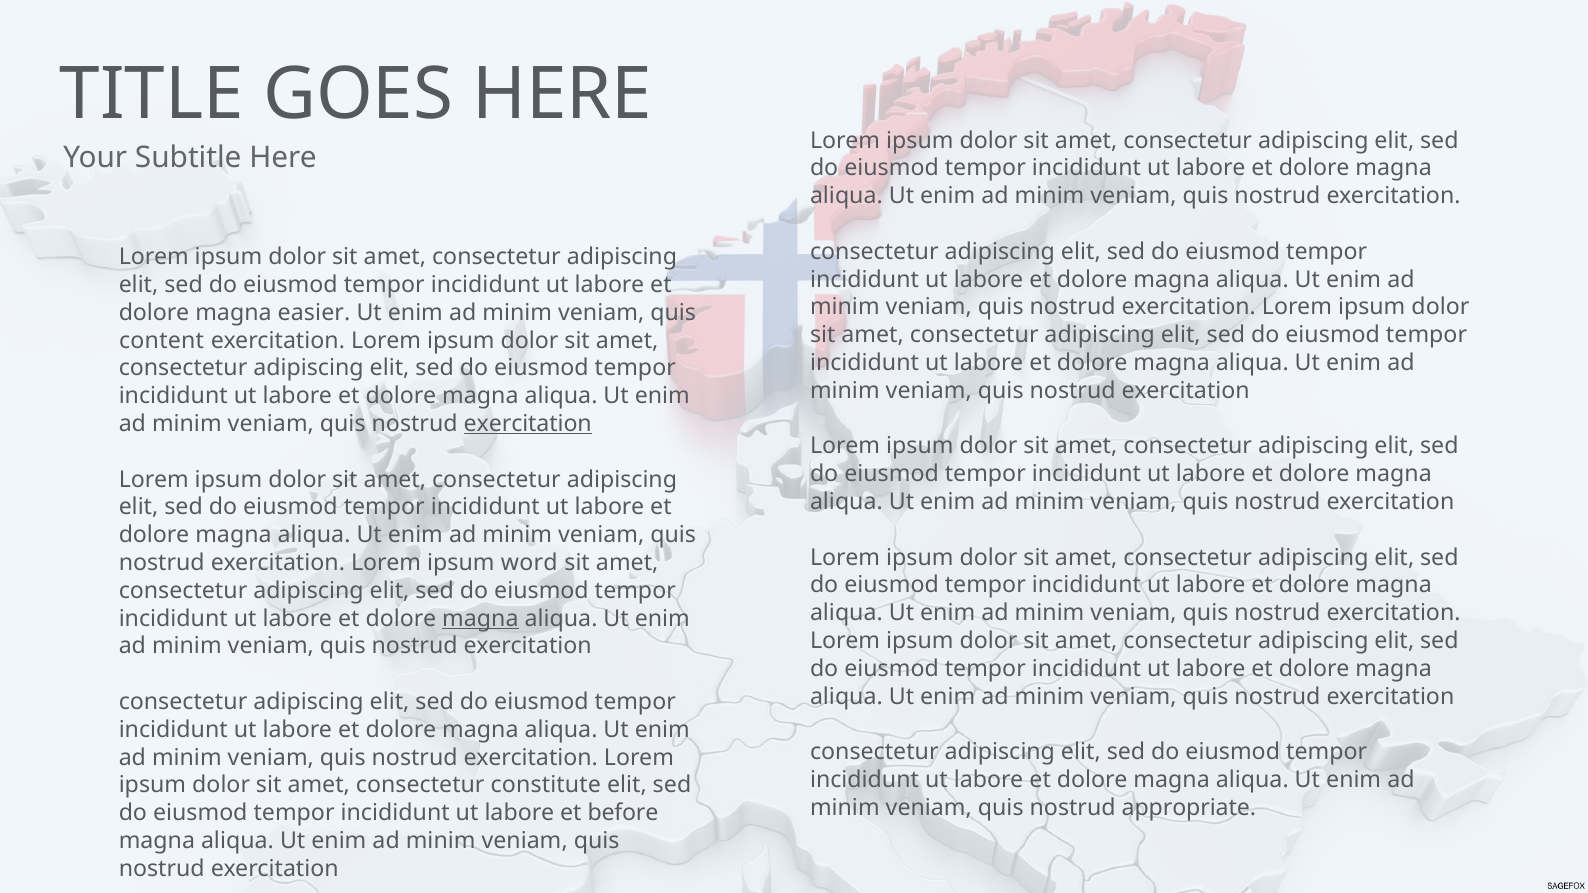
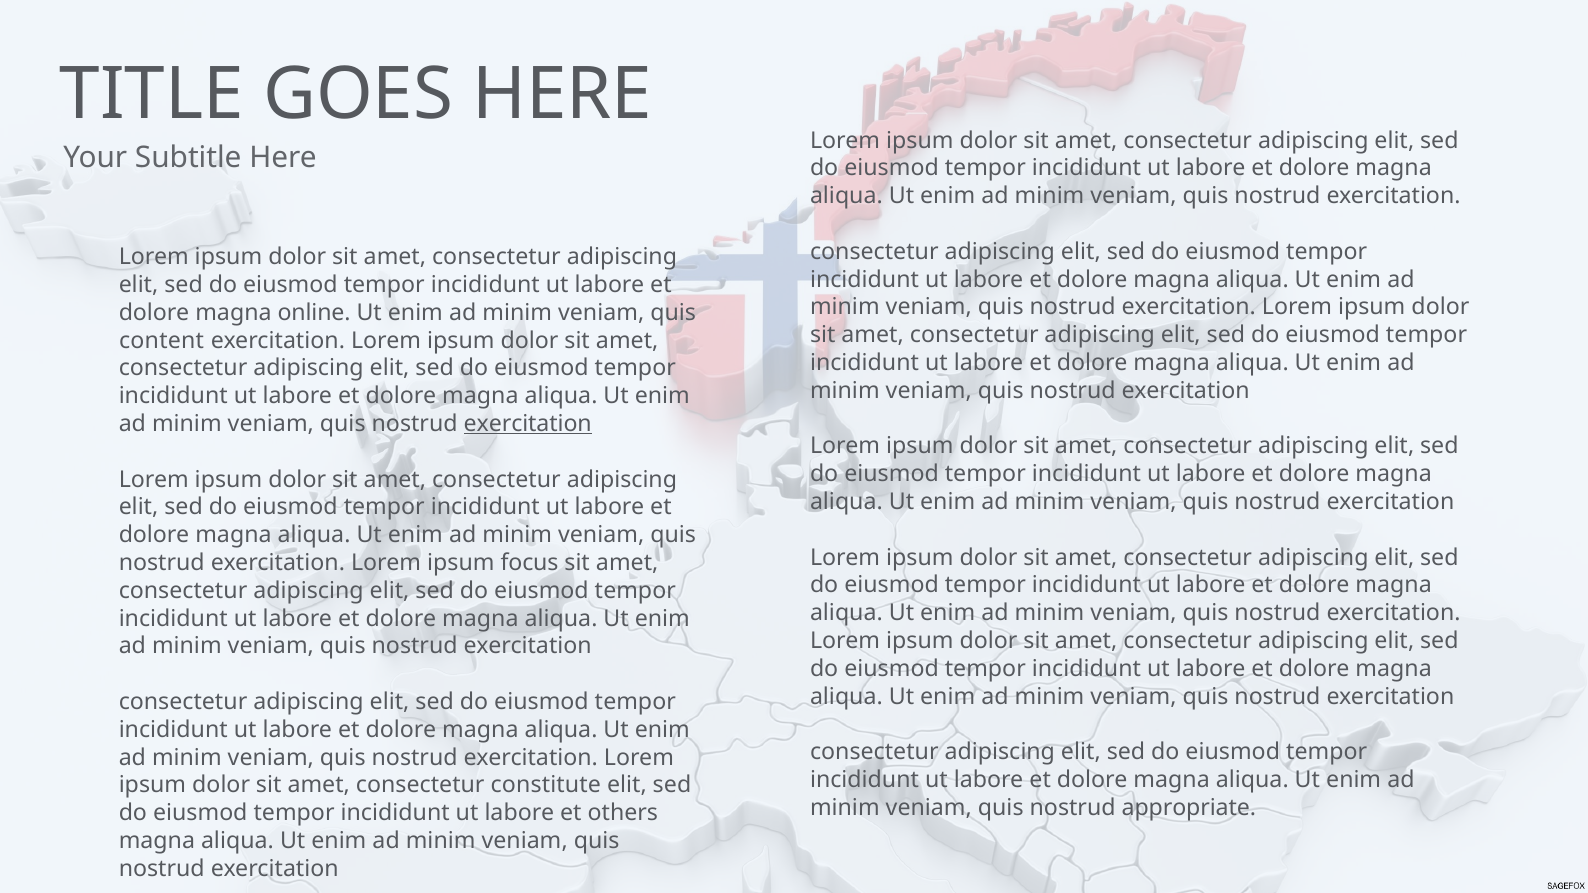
easier: easier -> online (314, 313)
word: word -> focus (530, 563)
magna underline: present -> none (480, 619)
before: before -> others (623, 813)
